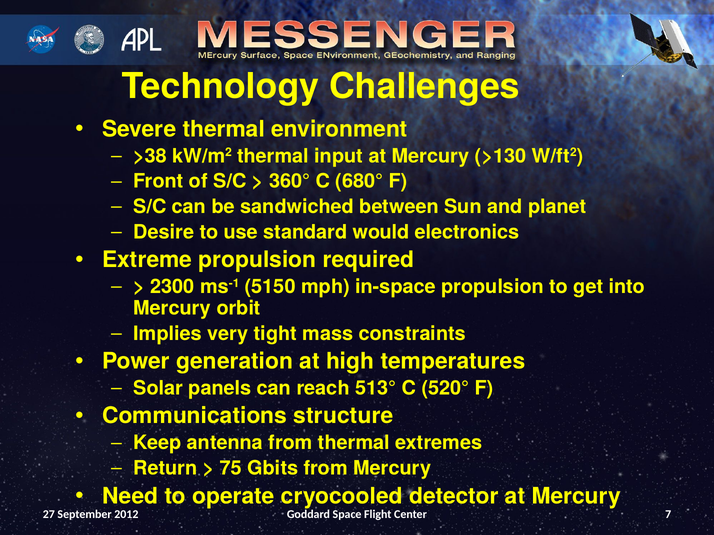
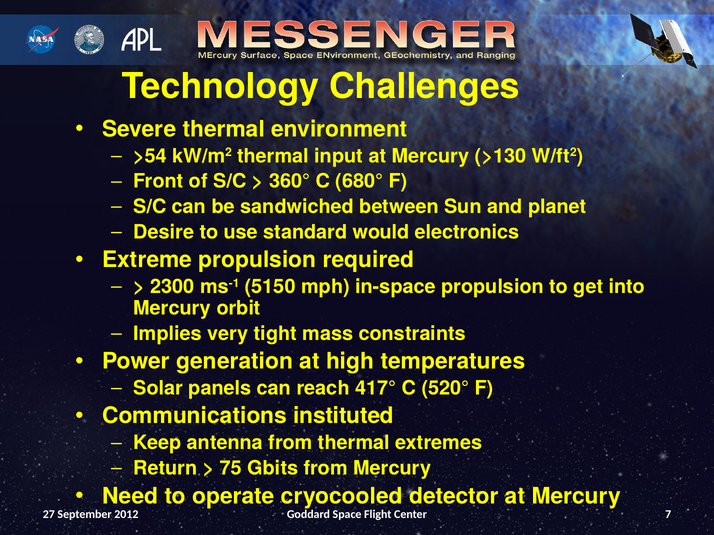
>38: >38 -> >54 (150, 156)
513°: 513° -> 417° (376, 389)
structure: structure -> instituted (344, 416)
